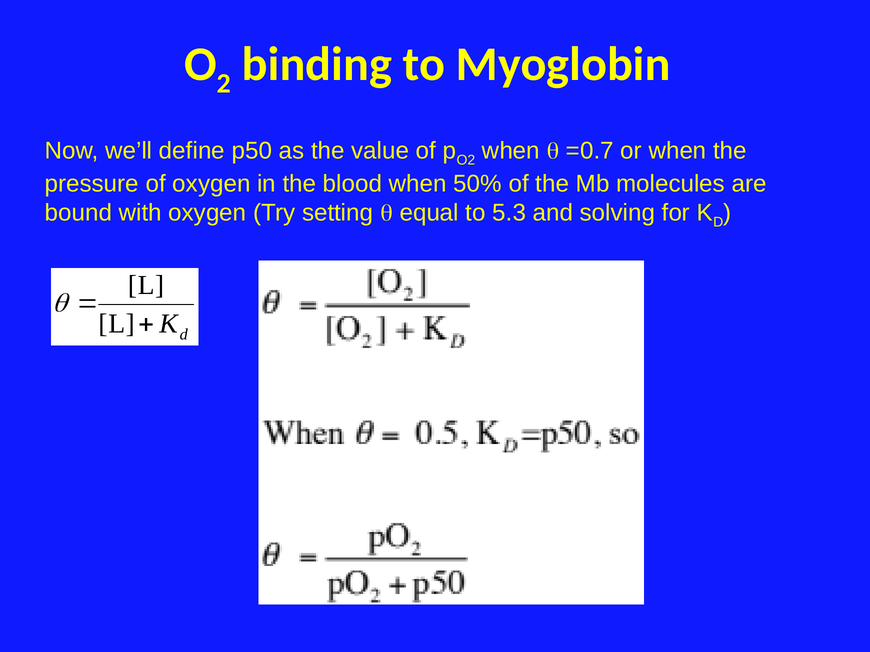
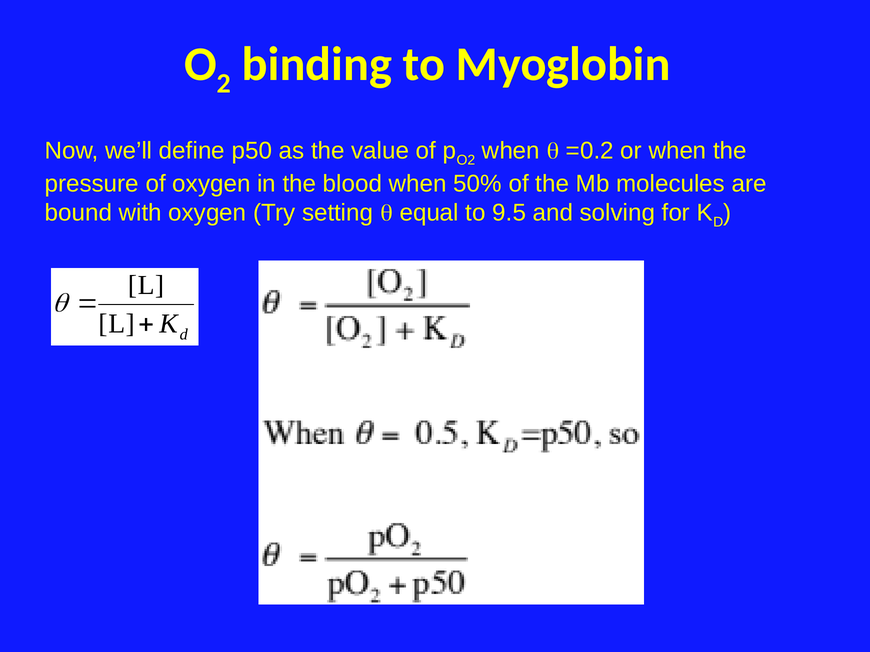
=0.7: =0.7 -> =0.2 (590, 151)
5.3: 5.3 -> 9.5 (509, 213)
